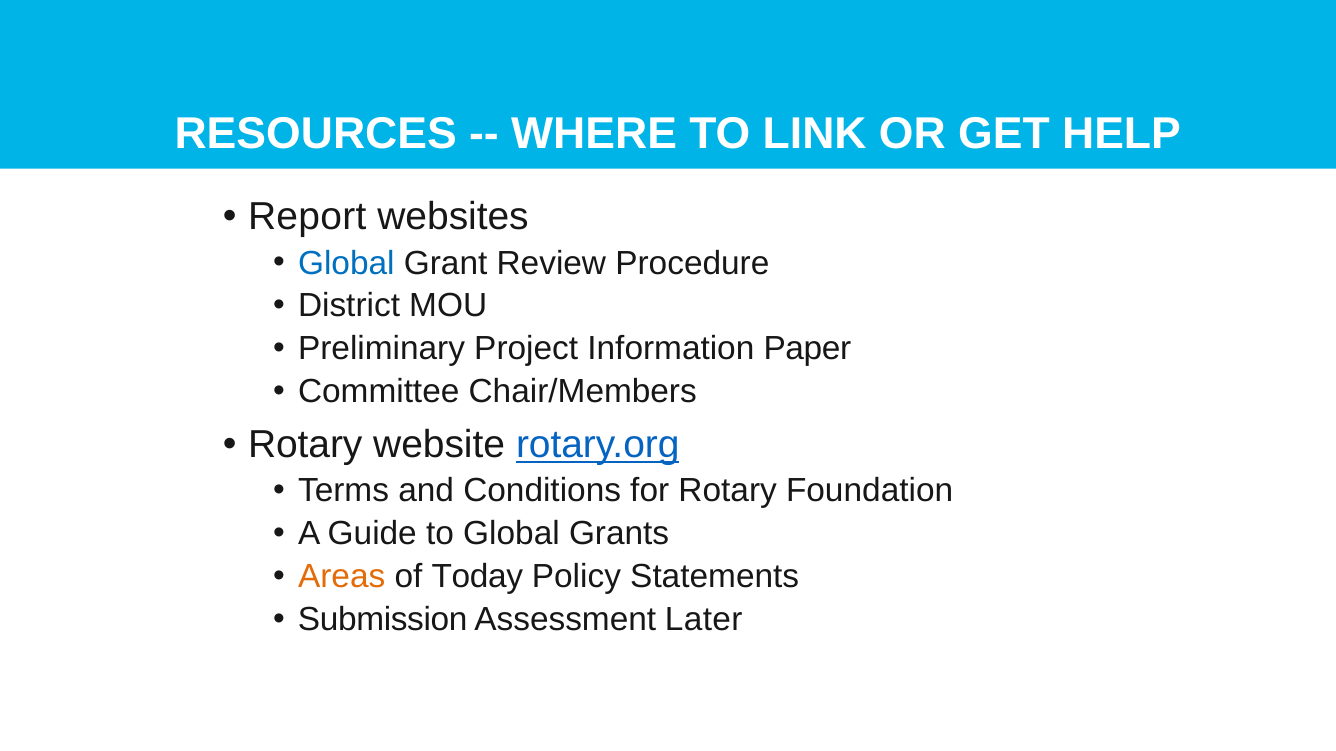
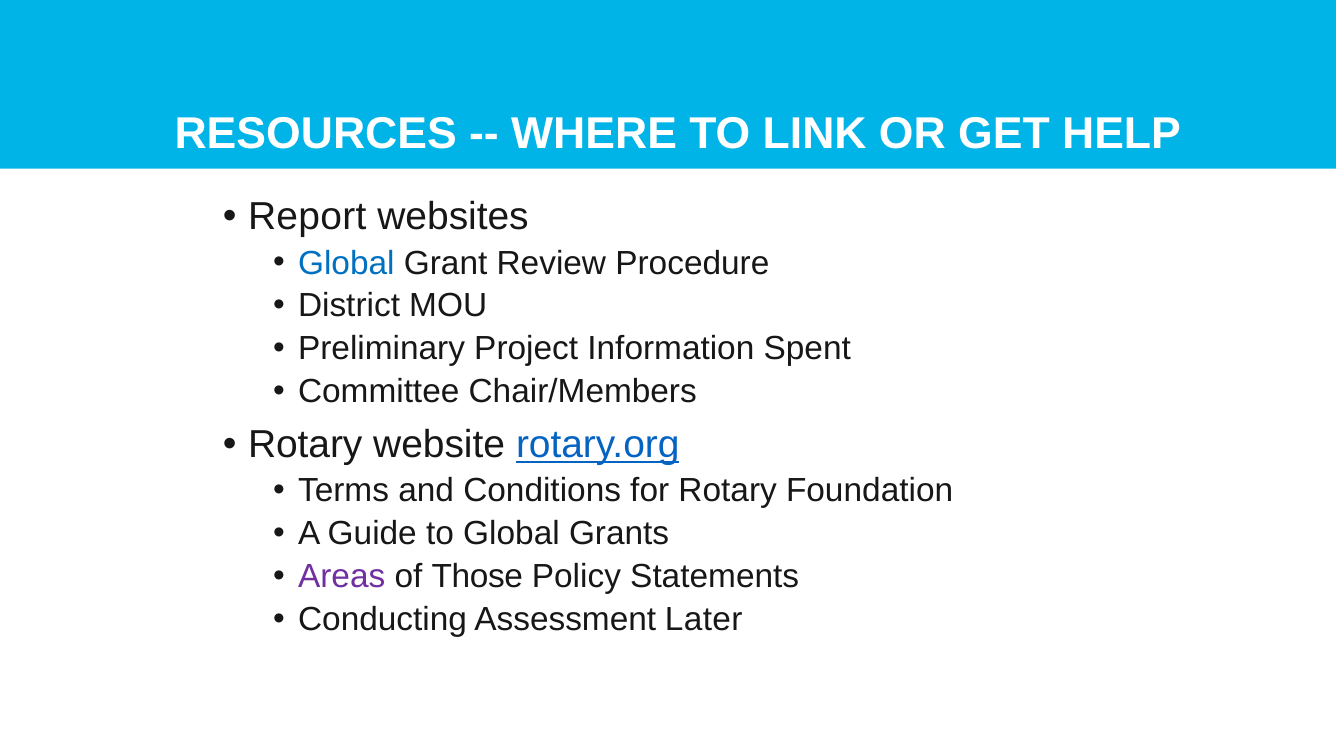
Paper: Paper -> Spent (807, 349)
Areas colour: orange -> purple (342, 577)
Today: Today -> Those (477, 577)
Submission: Submission -> Conducting (383, 620)
